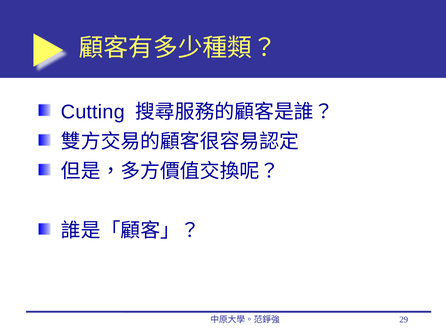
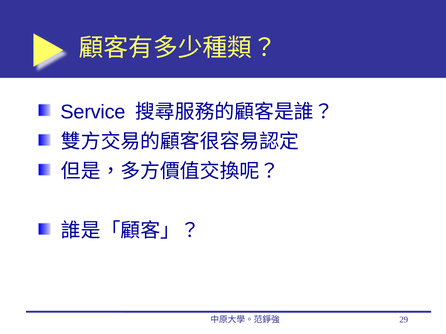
Cutting: Cutting -> Service (93, 112)
